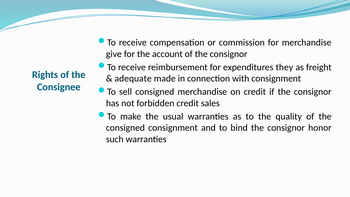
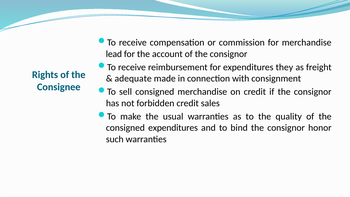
give: give -> lead (114, 54)
consigned consignment: consignment -> expenditures (173, 128)
